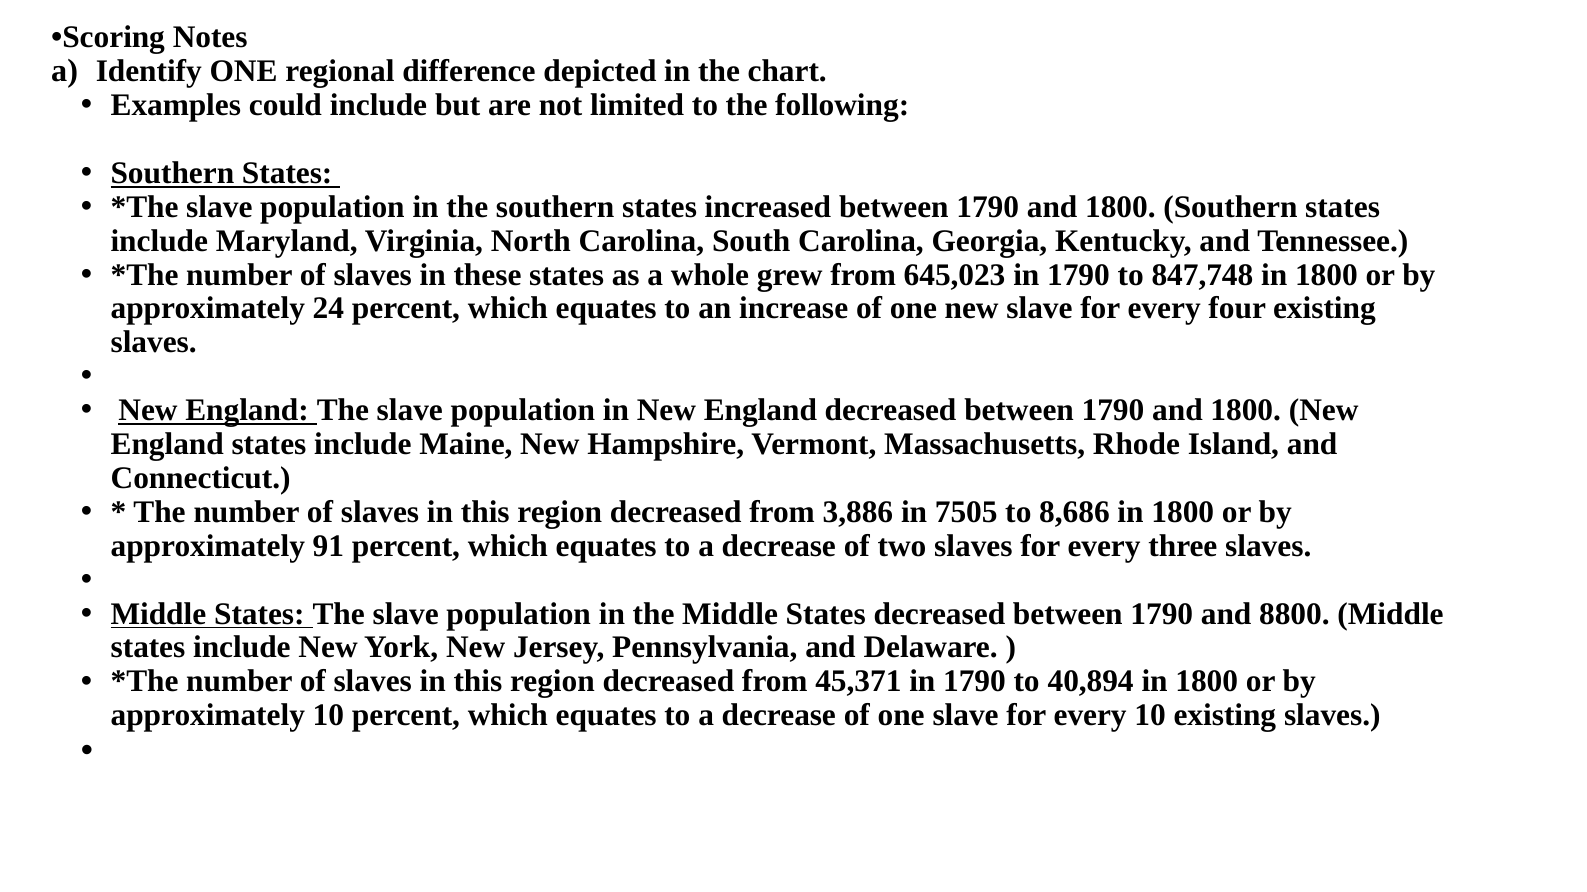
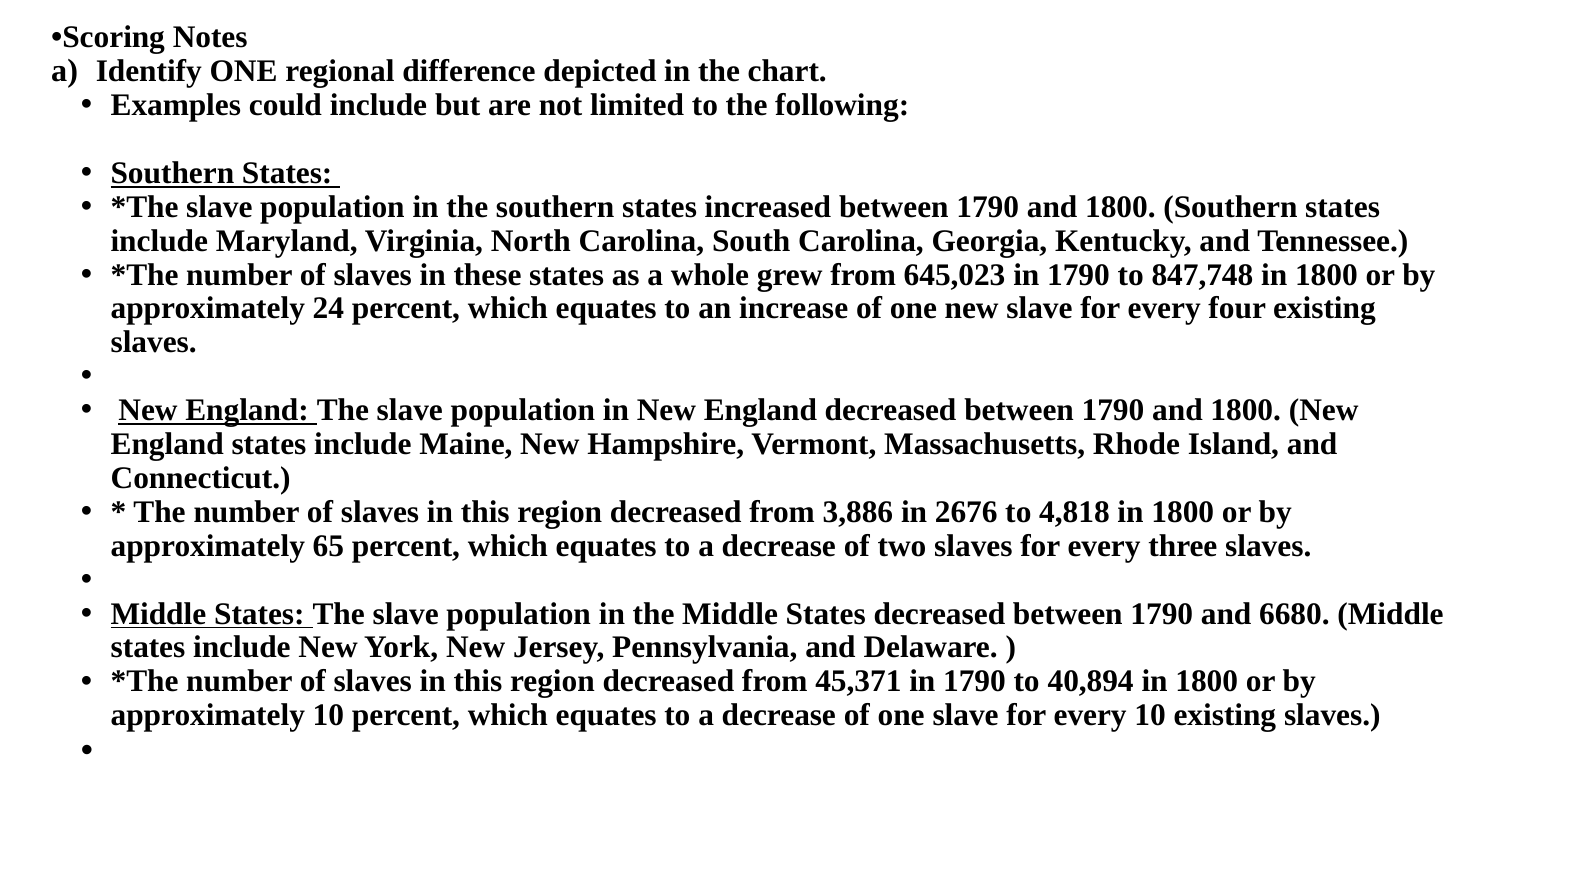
7505: 7505 -> 2676 (966, 512)
8,686: 8,686 -> 4,818 (1074, 512)
91: 91 -> 65 (328, 546)
8800: 8800 -> 6680 (1294, 614)
